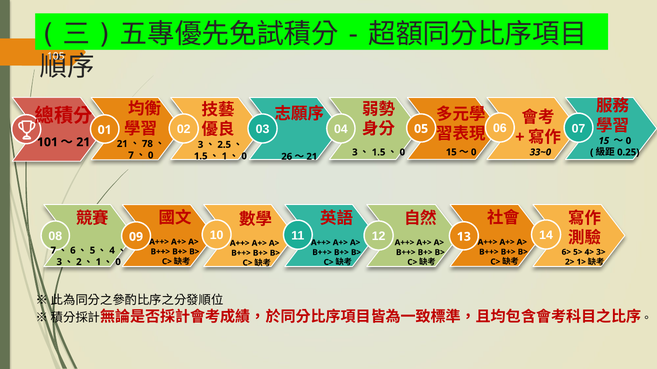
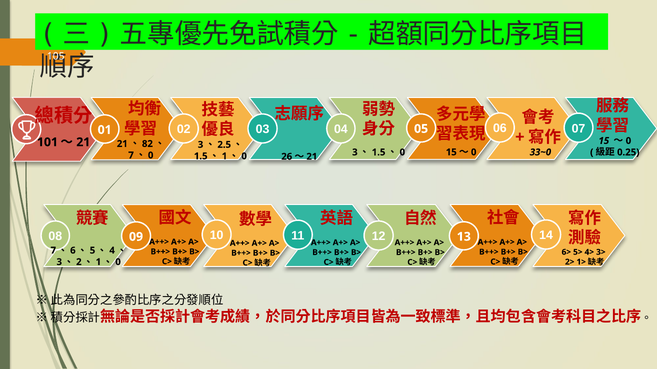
78: 78 -> 82 (147, 144)
